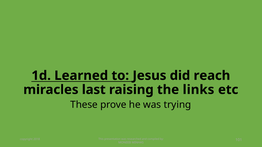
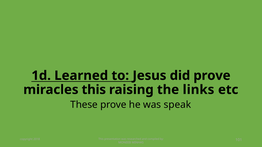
did reach: reach -> prove (212, 76)
miracles last: last -> this (94, 90)
trying: trying -> speak (177, 105)
